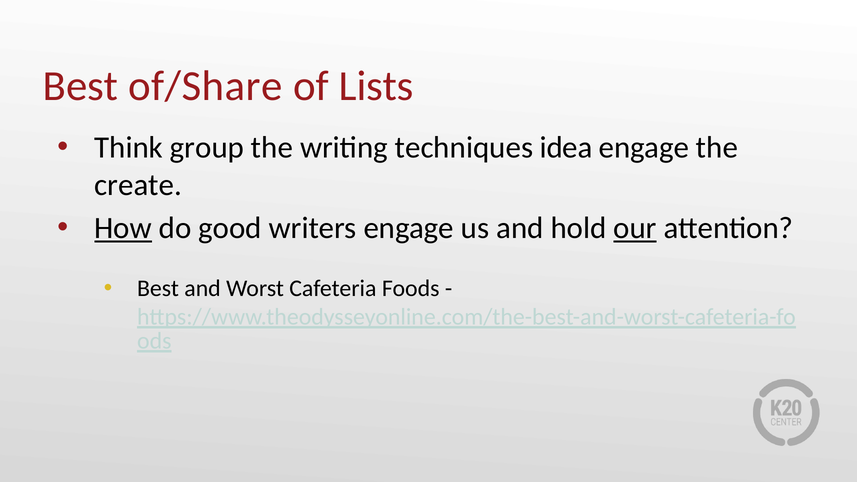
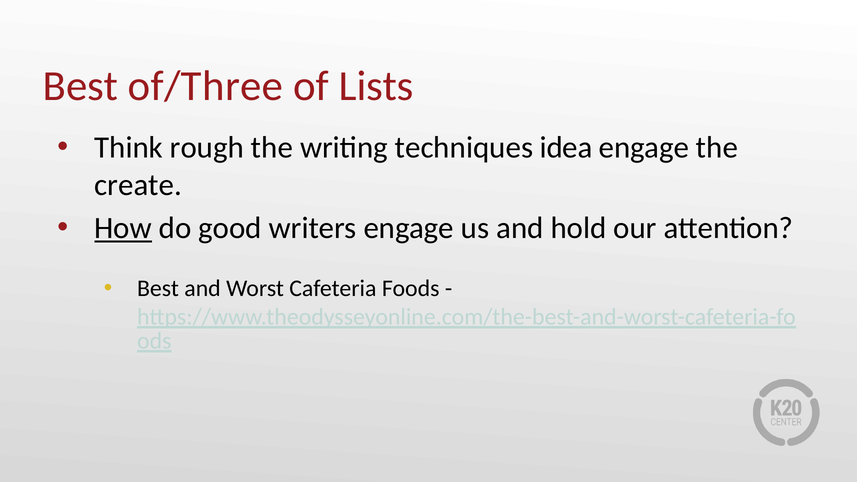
of/Share: of/Share -> of/Three (205, 86)
group: group -> rough (207, 148)
our underline: present -> none (635, 228)
